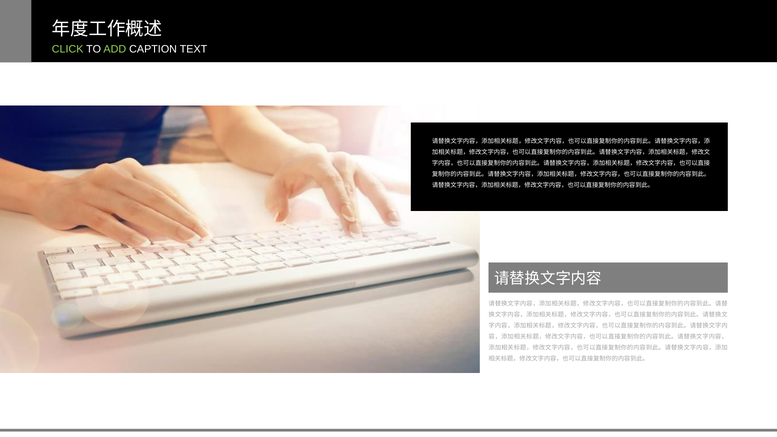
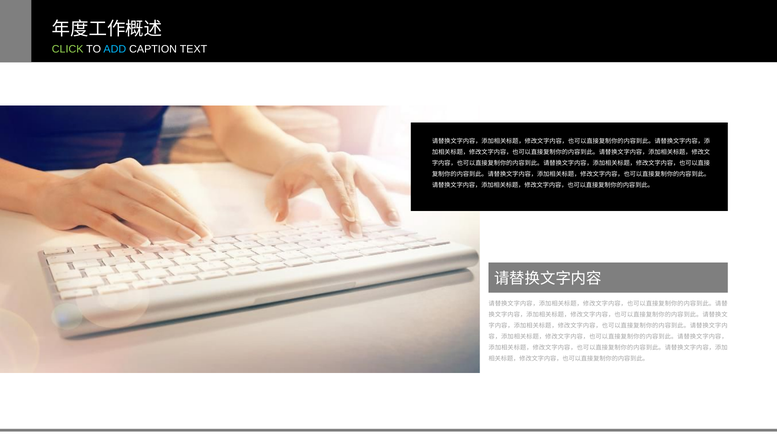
ADD colour: light green -> light blue (115, 49)
